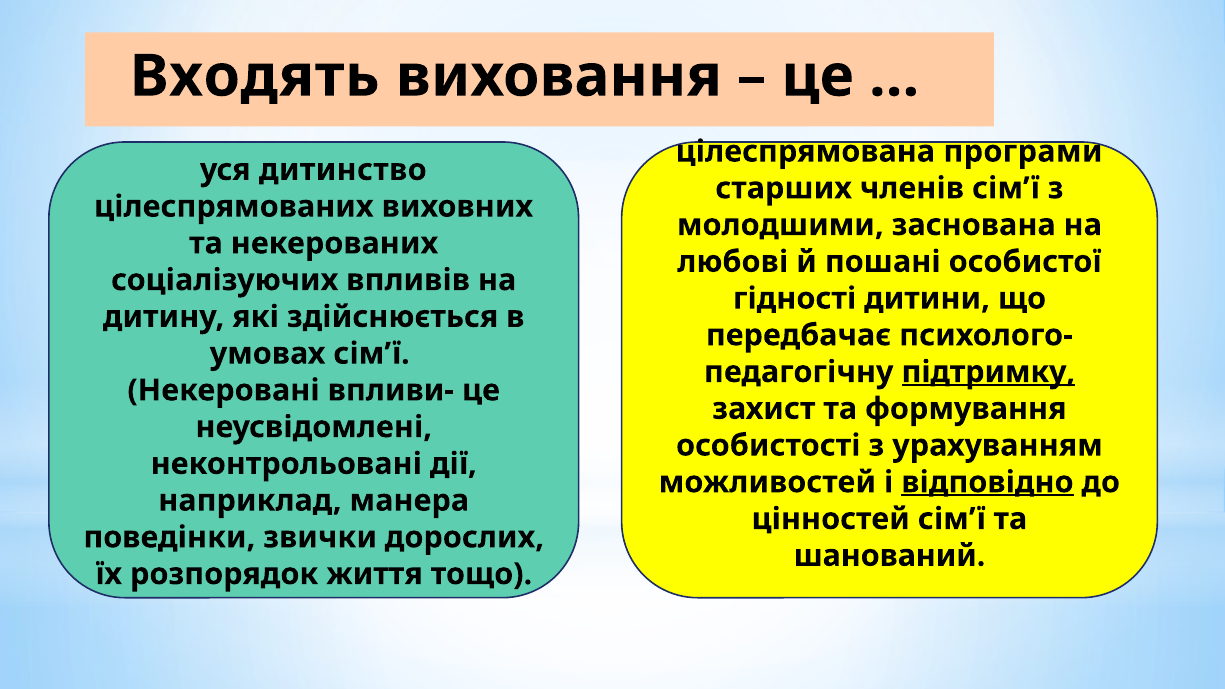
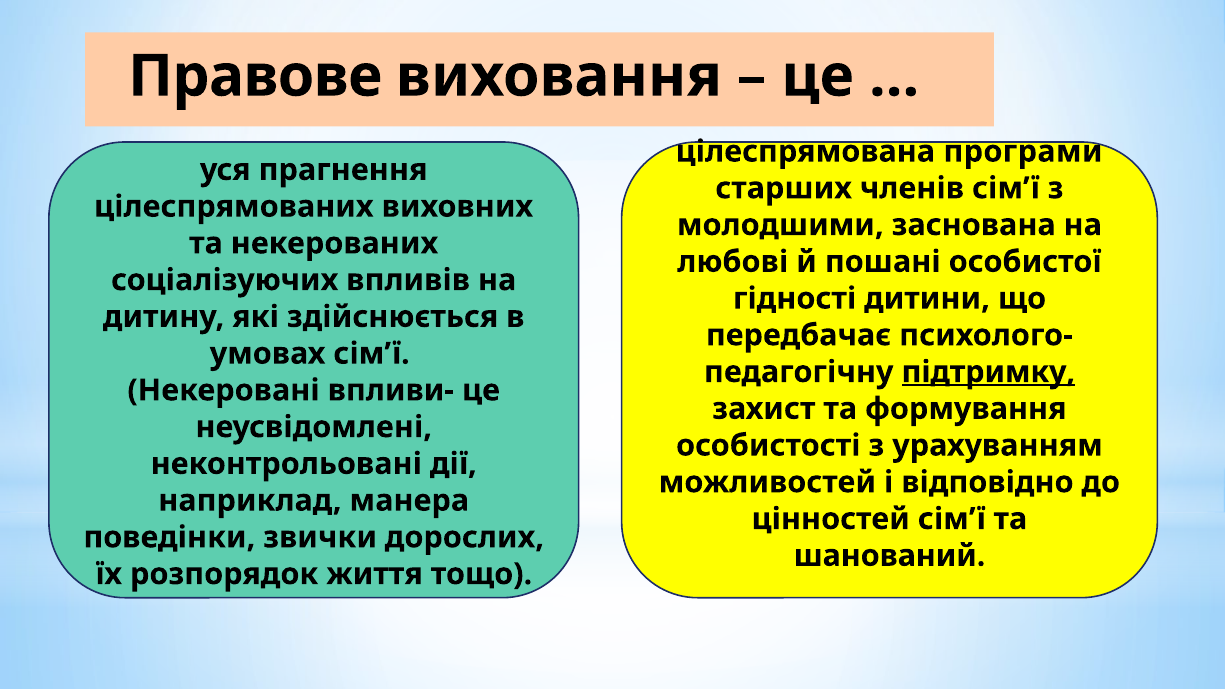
Входять: Входять -> Правове (255, 76)
дитинство: дитинство -> прагнення (343, 170)
відповідно underline: present -> none (987, 482)
